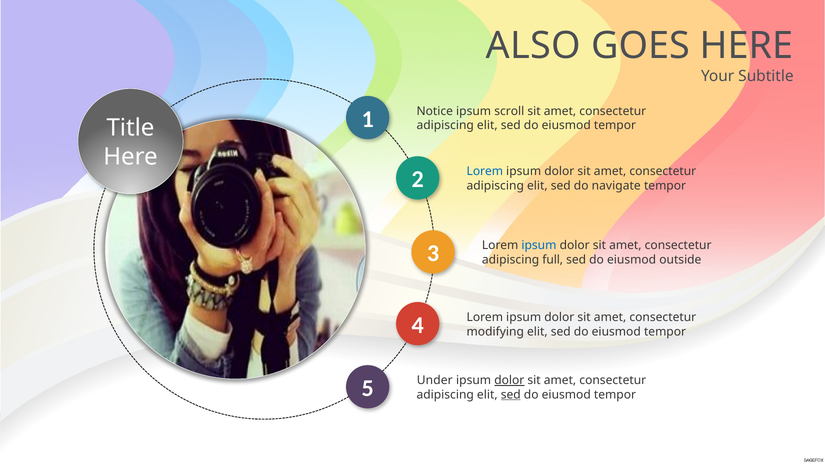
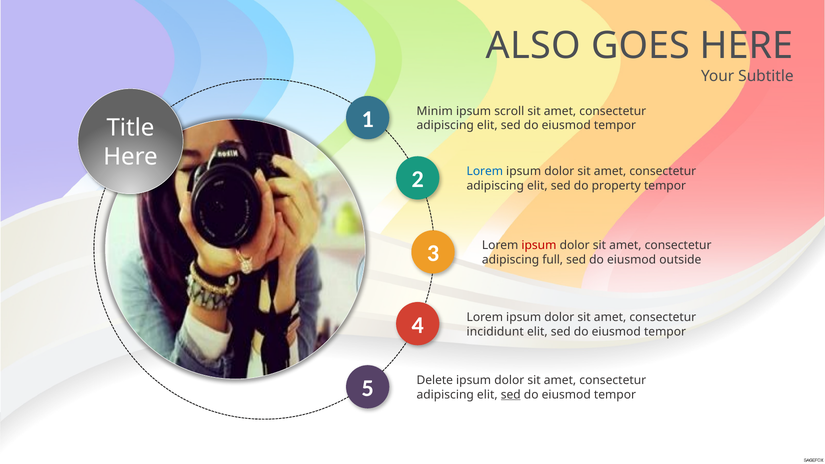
Notice: Notice -> Minim (435, 111)
navigate: navigate -> property (616, 186)
ipsum colour: blue -> red (539, 245)
modifying: modifying -> incididunt (495, 332)
Under: Under -> Delete (435, 380)
dolor underline: present -> none (509, 380)
